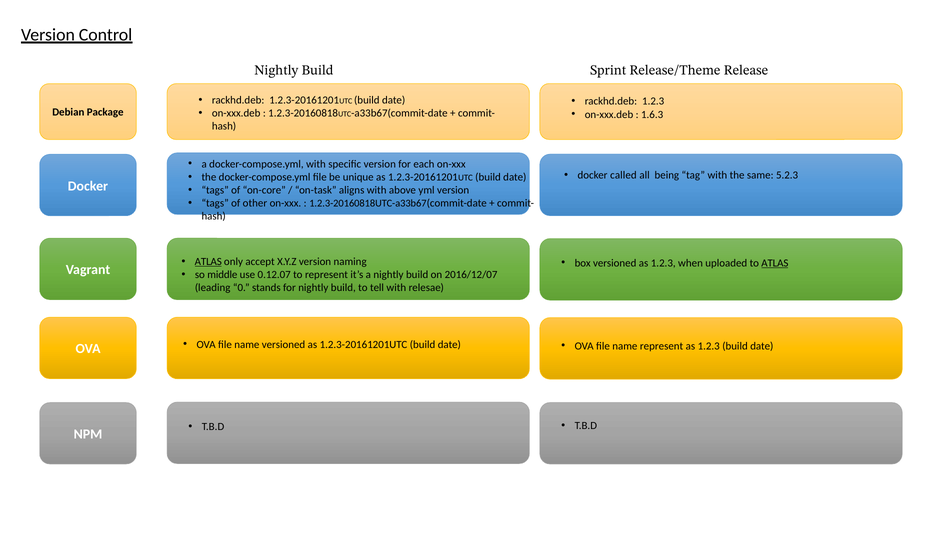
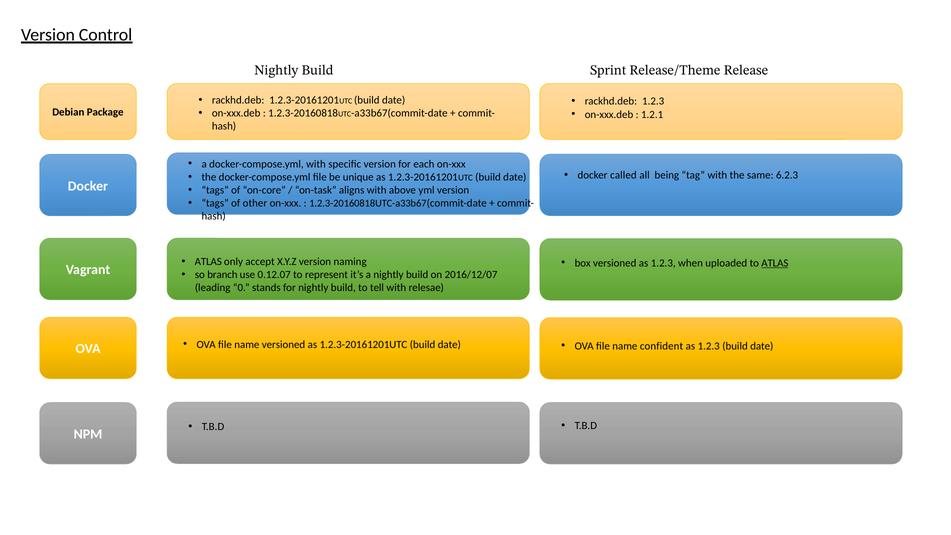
1.6.3: 1.6.3 -> 1.2.1 (652, 114)
5.2.3: 5.2.3 -> 6.2.3 (787, 175)
ATLAS underline: present -> none (208, 262)
middle: middle -> branch (222, 275)
name represent: represent -> confident (662, 346)
